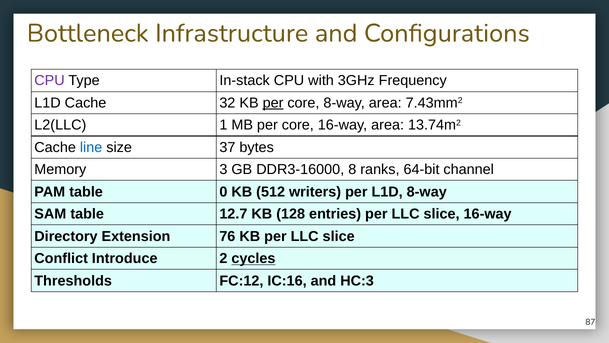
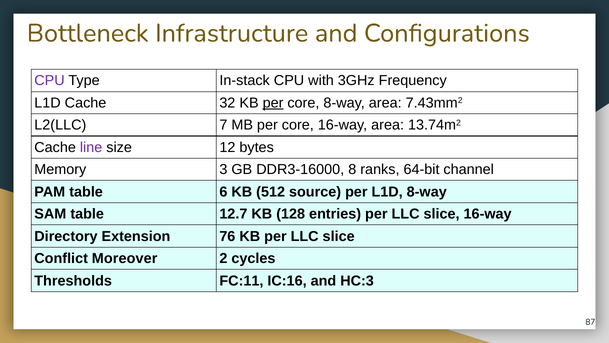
1: 1 -> 7 (223, 125)
line colour: blue -> purple (91, 147)
37: 37 -> 12 (227, 147)
0: 0 -> 6 (223, 192)
writers: writers -> source (315, 192)
Introduce: Introduce -> Moreover (125, 258)
cycles underline: present -> none (253, 258)
FC:12: FC:12 -> FC:11 (241, 280)
